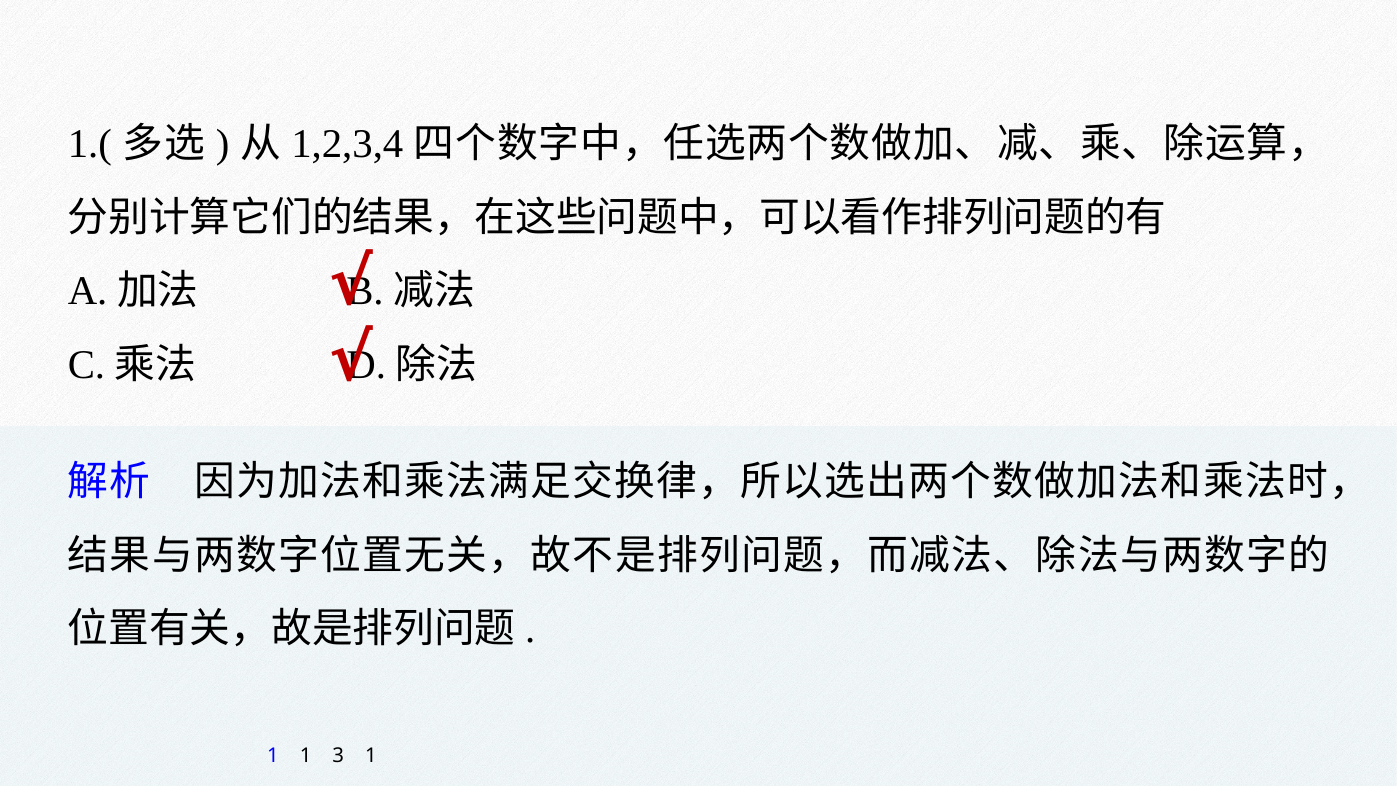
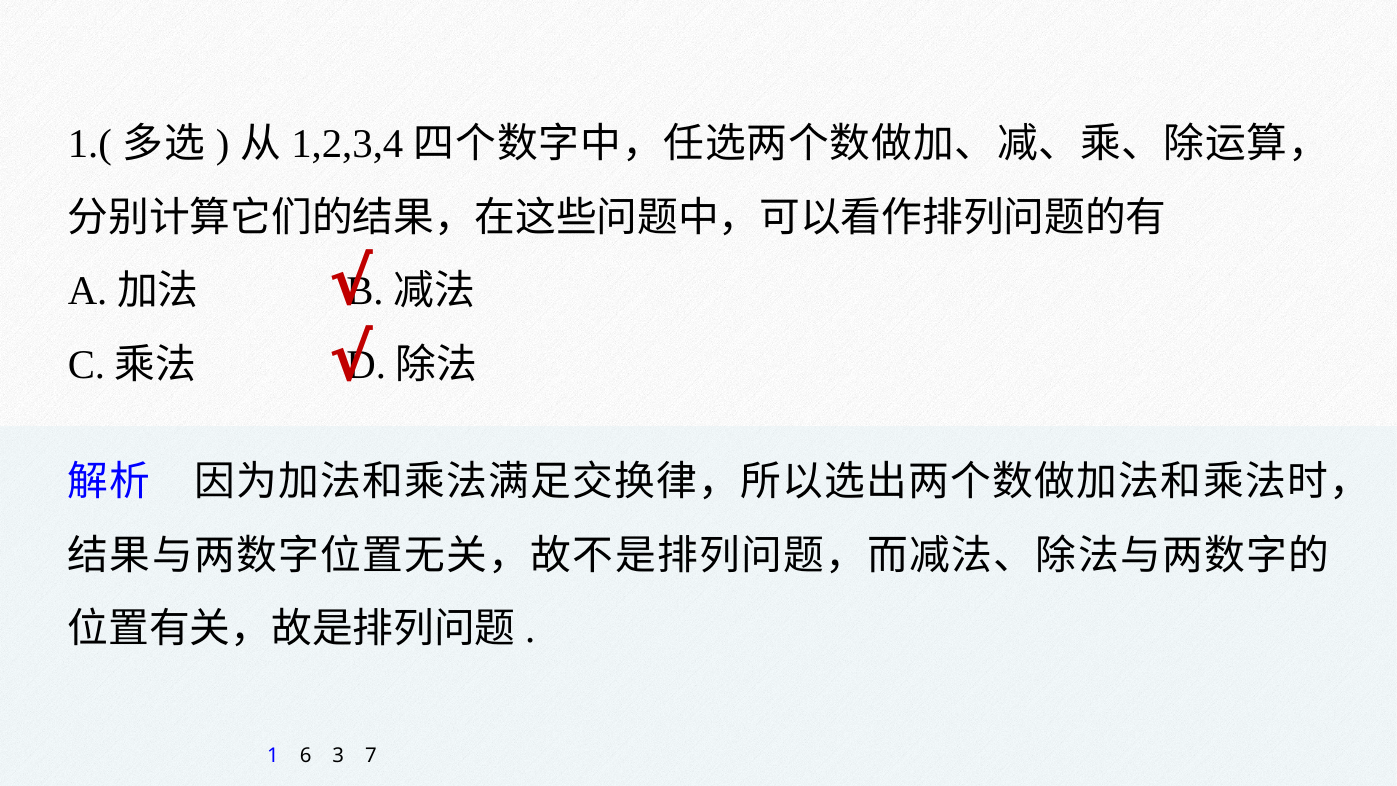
1 1: 1 -> 6 (306, 755)
3 1: 1 -> 7 (371, 755)
